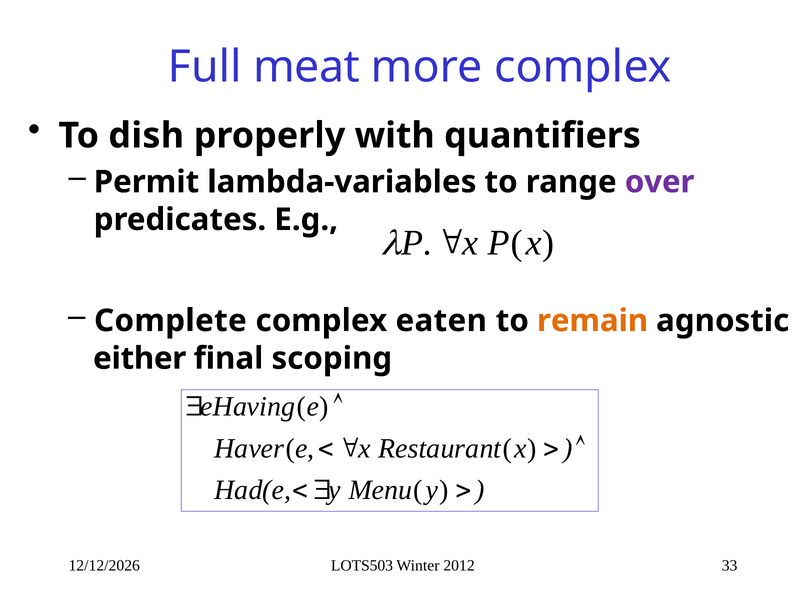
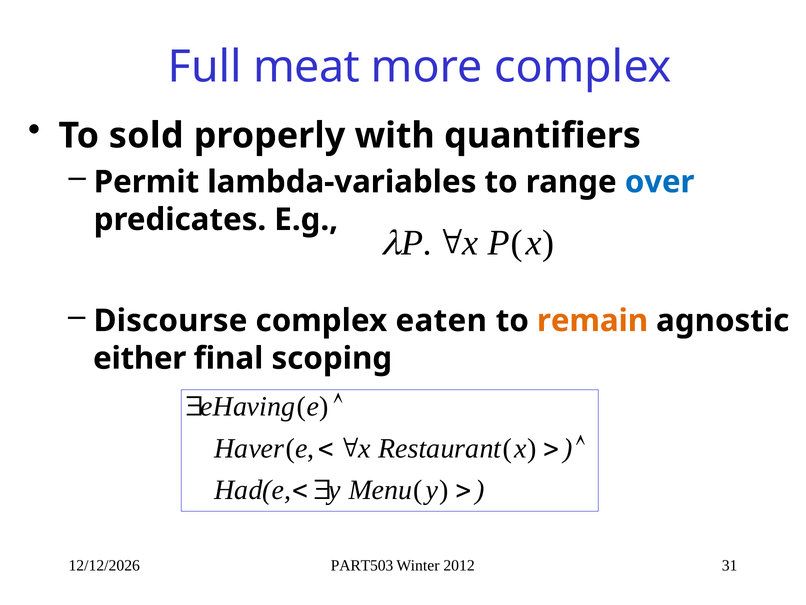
dish: dish -> sold (146, 136)
over colour: purple -> blue (660, 182)
Complete: Complete -> Discourse (170, 320)
LOTS503: LOTS503 -> PART503 (362, 565)
33: 33 -> 31 (730, 565)
